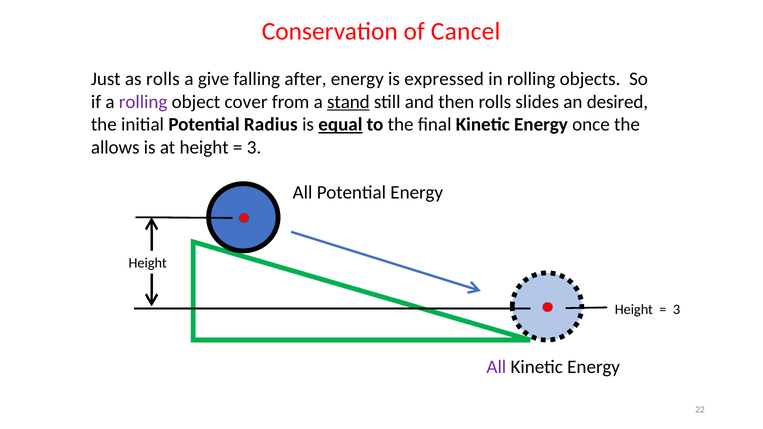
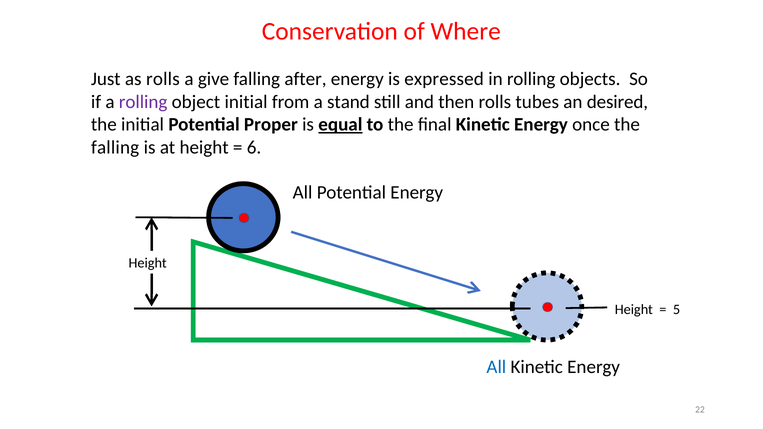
Cancel: Cancel -> Where (466, 31)
object cover: cover -> initial (246, 102)
stand underline: present -> none (348, 102)
slides: slides -> tubes (537, 102)
Radius: Radius -> Proper (271, 125)
allows: allows -> falling (115, 148)
3: 3 -> 6 (254, 148)
3: 3 -> 5 (677, 310)
All colour: purple -> blue (496, 367)
